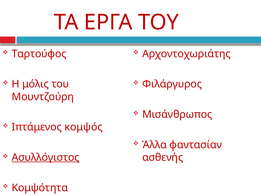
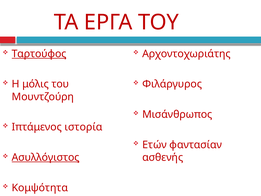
Ταρτούφος underline: none -> present (39, 54)
κομψός: κομψός -> ιστορία (84, 127)
Άλλα: Άλλα -> Ετών (154, 145)
